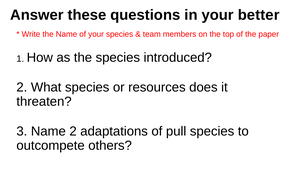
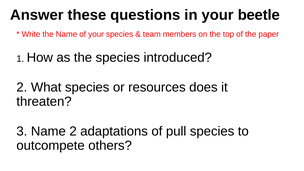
better: better -> beetle (259, 15)
